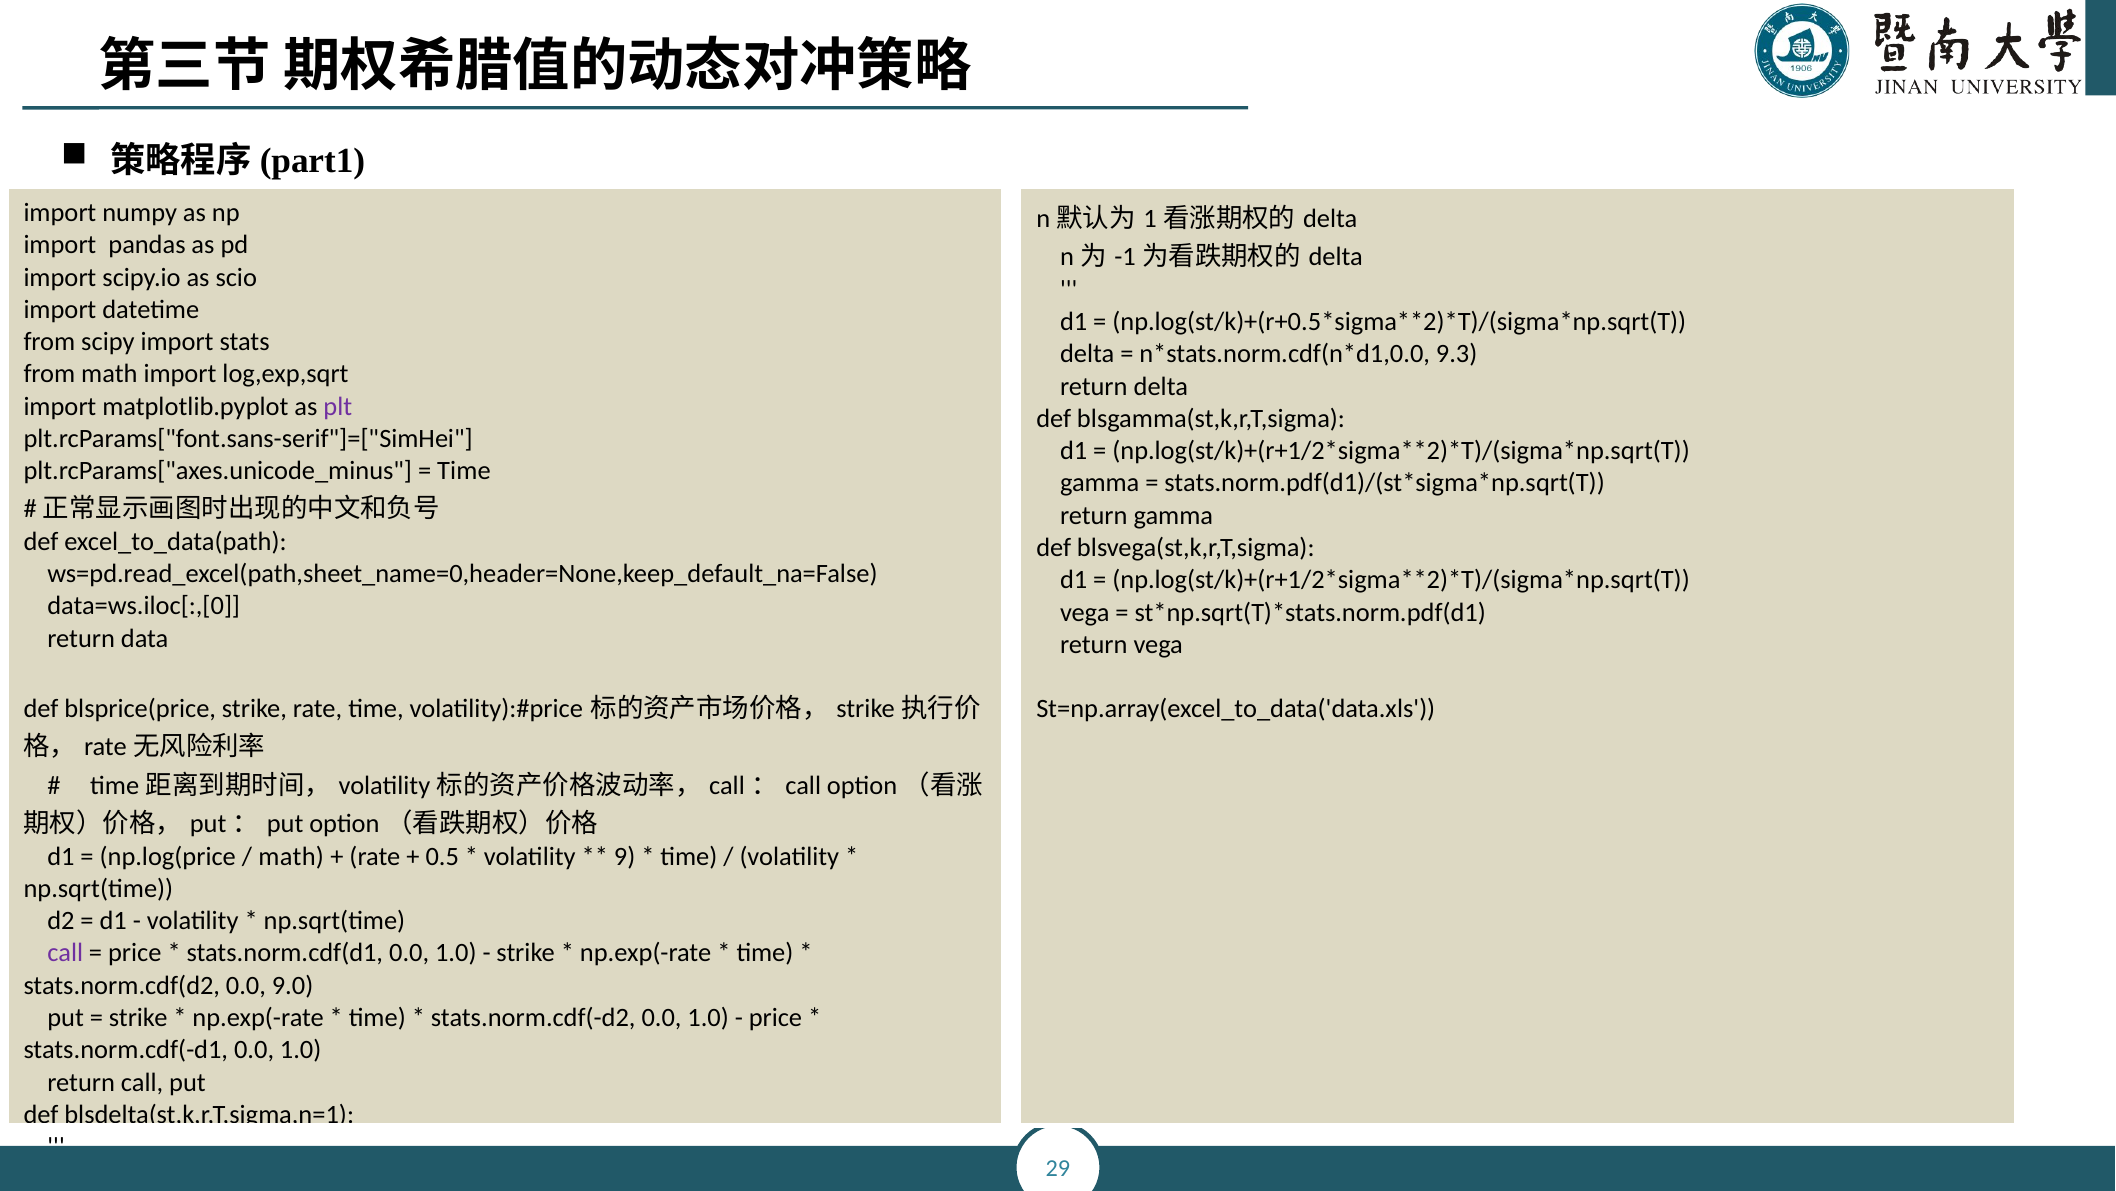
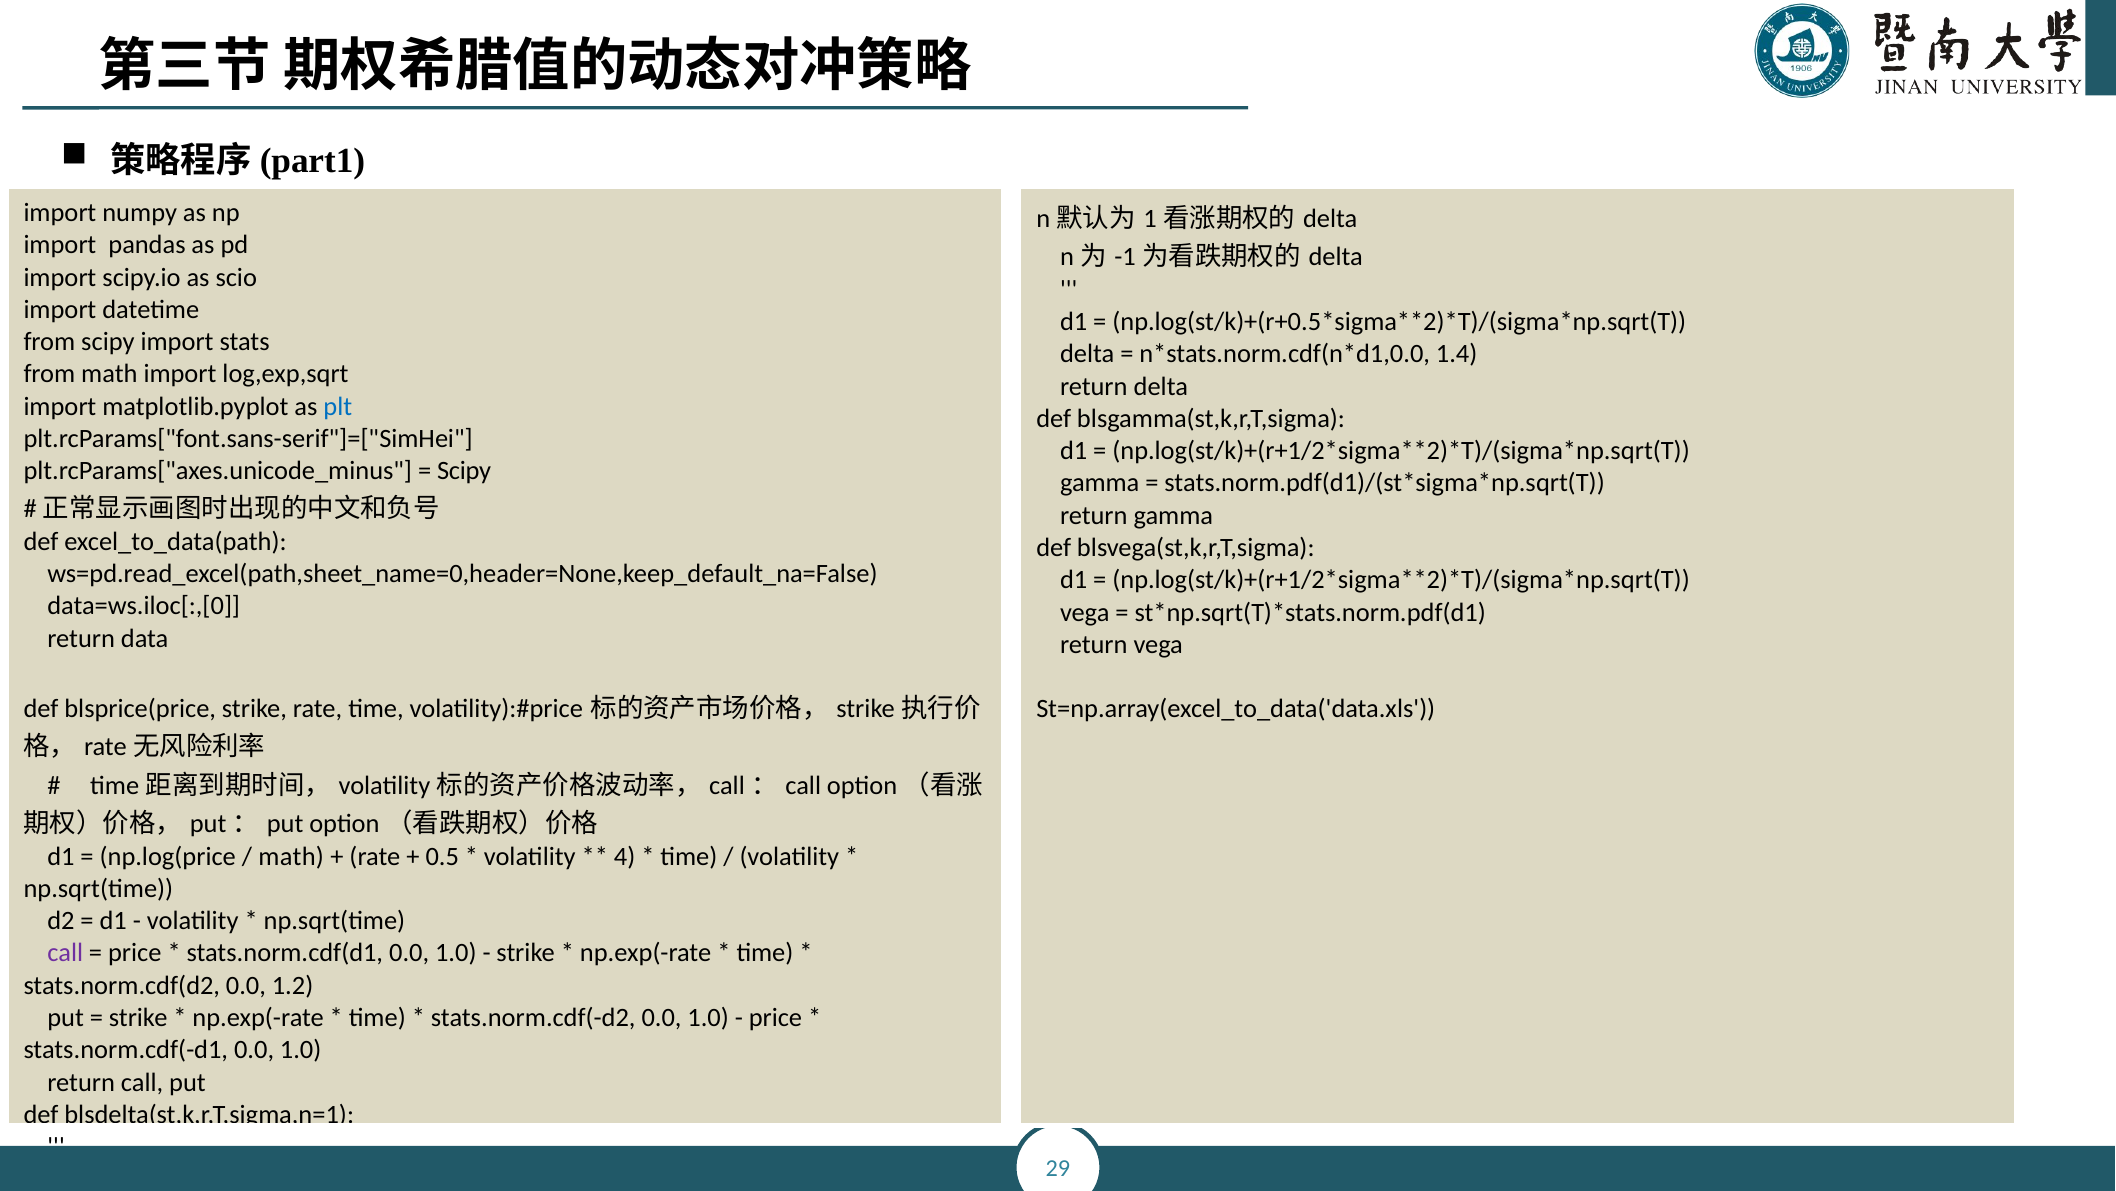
9.3: 9.3 -> 1.4 (1457, 354)
plt colour: purple -> blue (338, 406)
Time: Time -> Scipy (464, 471)
9: 9 -> 4 (625, 856)
9.0: 9.0 -> 1.2 (293, 985)
